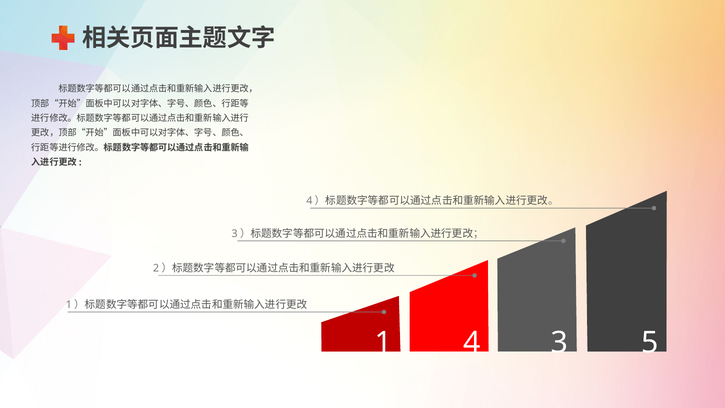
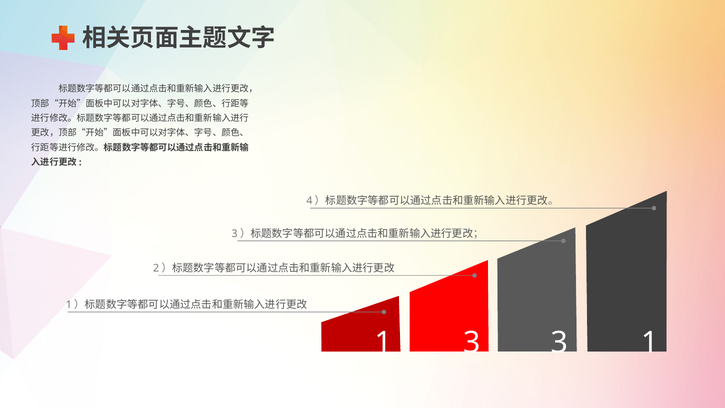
1 4: 4 -> 3 (472, 343)
3 5: 5 -> 1 (650, 343)
